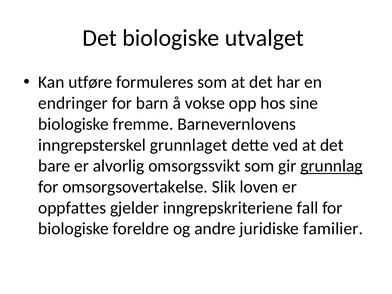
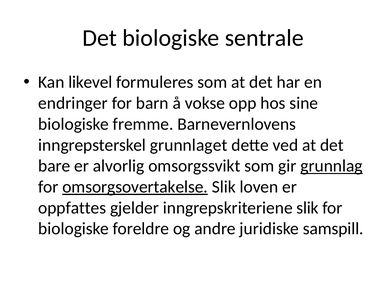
utvalget: utvalget -> sentrale (264, 38)
utføre: utføre -> likevel (90, 82)
omsorgsovertakelse underline: none -> present (135, 187)
inngrepskriteriene fall: fall -> slik (308, 208)
familier: familier -> samspill (333, 229)
